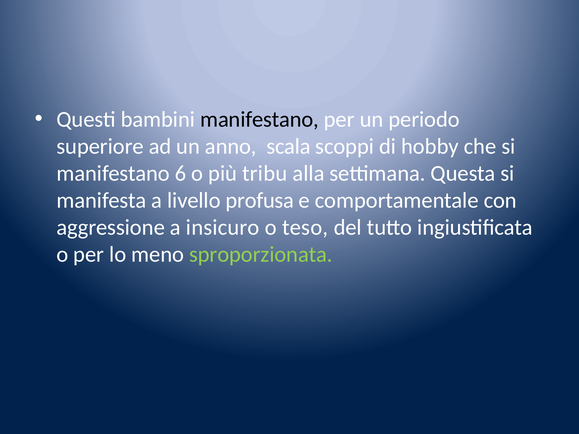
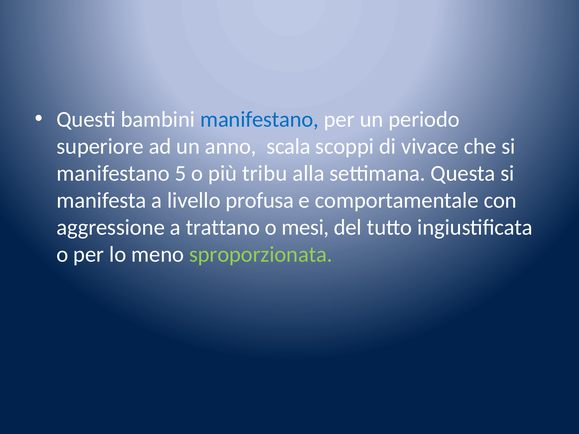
manifestano colour: black -> blue (260, 119)
hobby: hobby -> vivace (430, 146)
6: 6 -> 5 (181, 173)
insicuro: insicuro -> trattano (223, 227)
teso: teso -> mesi (305, 227)
